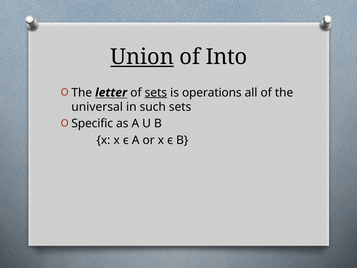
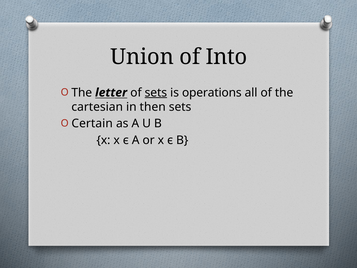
Union underline: present -> none (142, 57)
universal: universal -> cartesian (97, 107)
such: such -> then (153, 107)
Specific: Specific -> Certain (92, 123)
